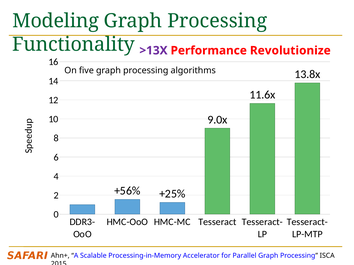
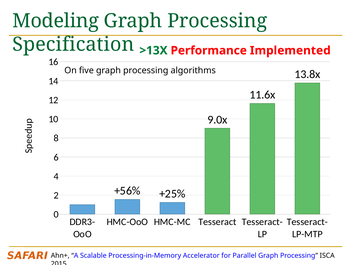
Functionality: Functionality -> Specification (73, 44)
>13X colour: purple -> green (153, 51)
Revolutionize: Revolutionize -> Implemented (290, 51)
